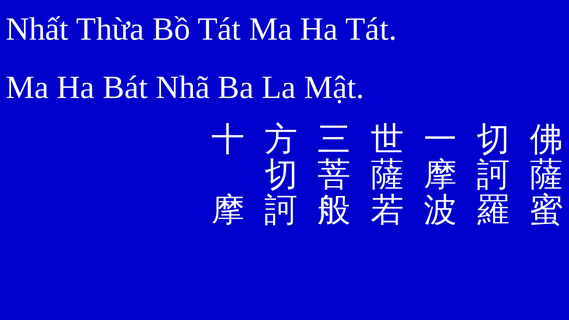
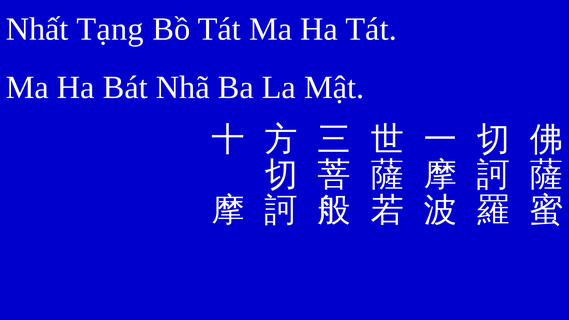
Thừa: Thừa -> Tạng (110, 29)
